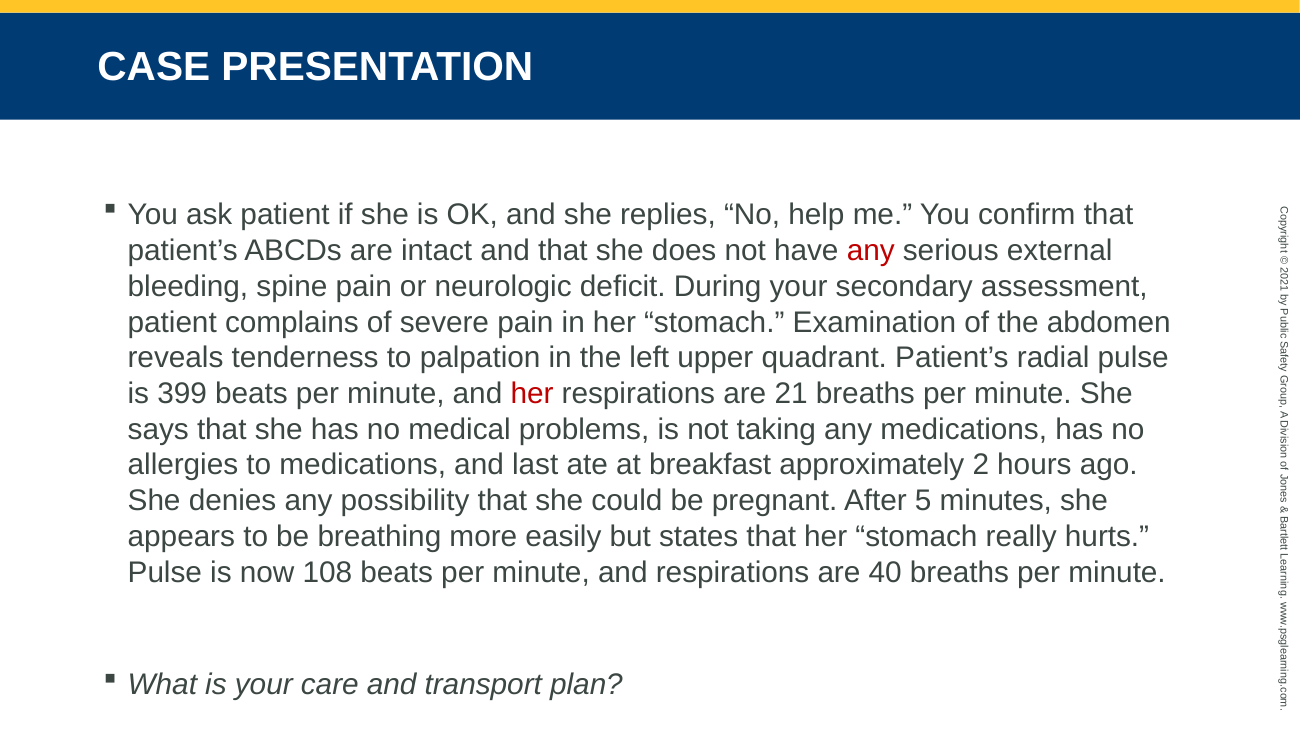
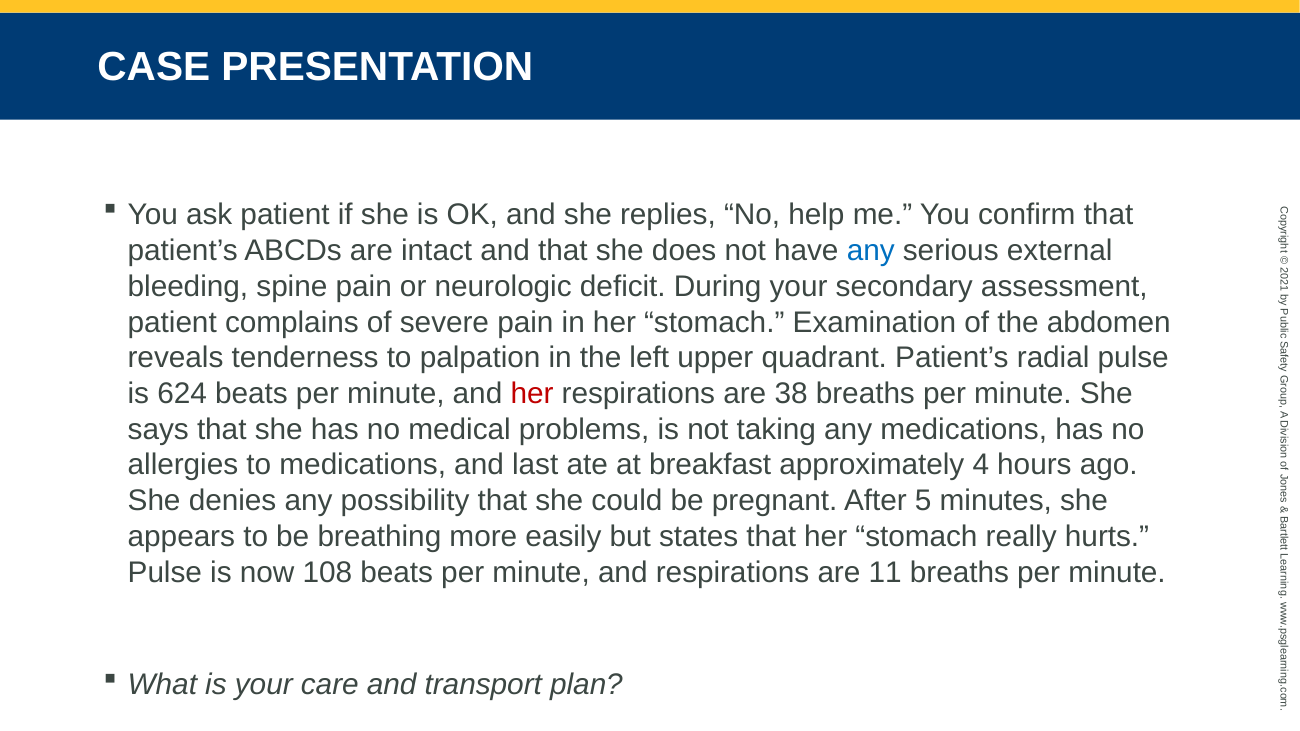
any colour: red -> blue (871, 251)
399: 399 -> 624 (182, 394)
21: 21 -> 38 (791, 394)
approximately 2: 2 -> 4 (981, 465)
40: 40 -> 11 (885, 572)
